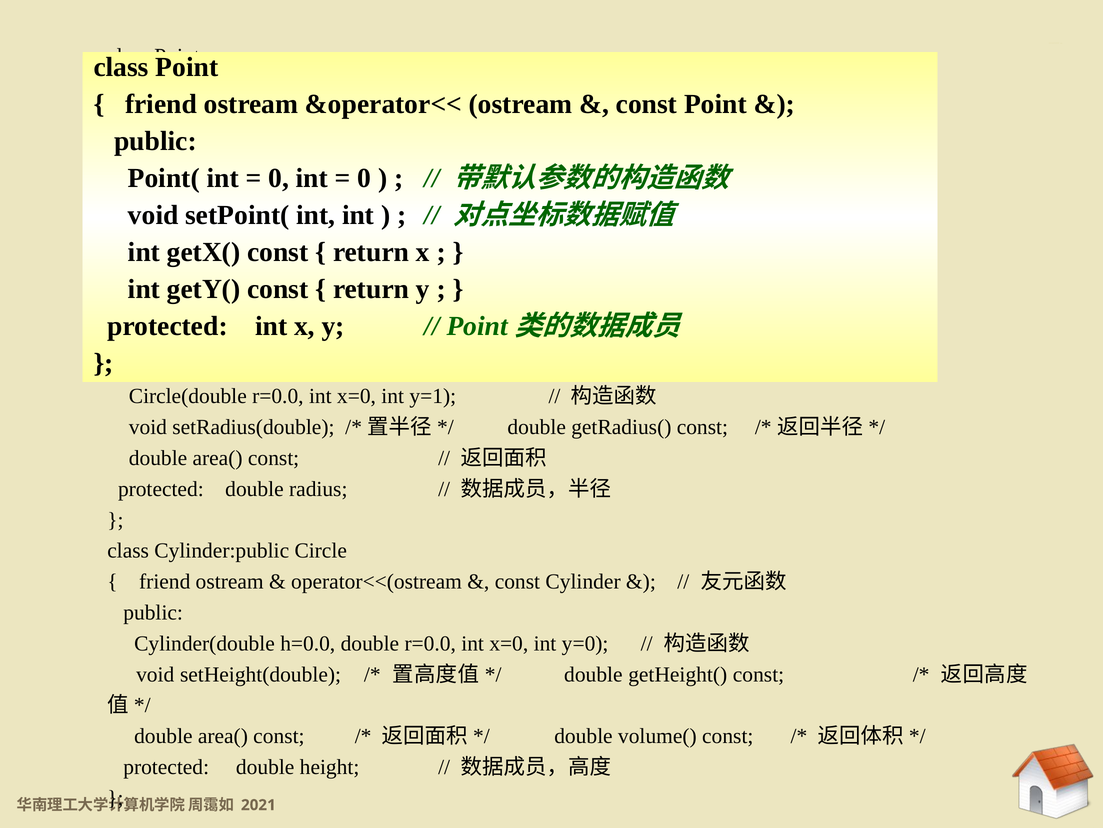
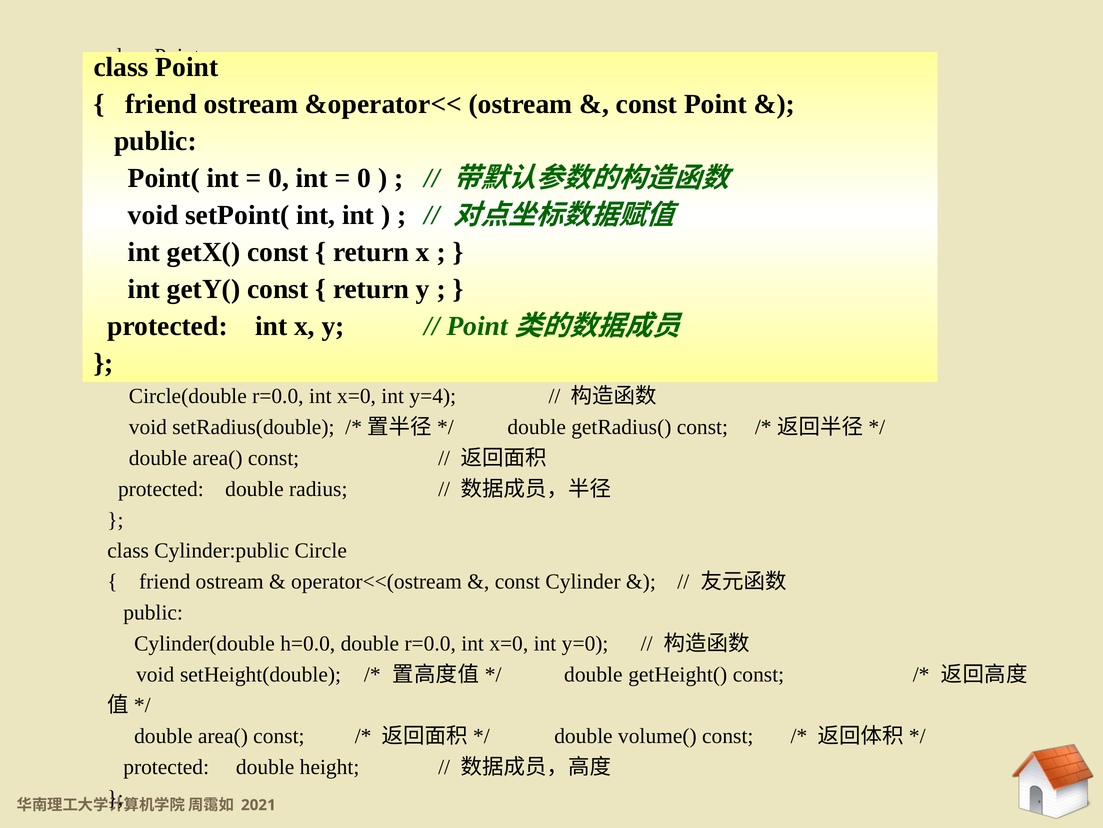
y=1: y=1 -> y=4 (433, 396)
